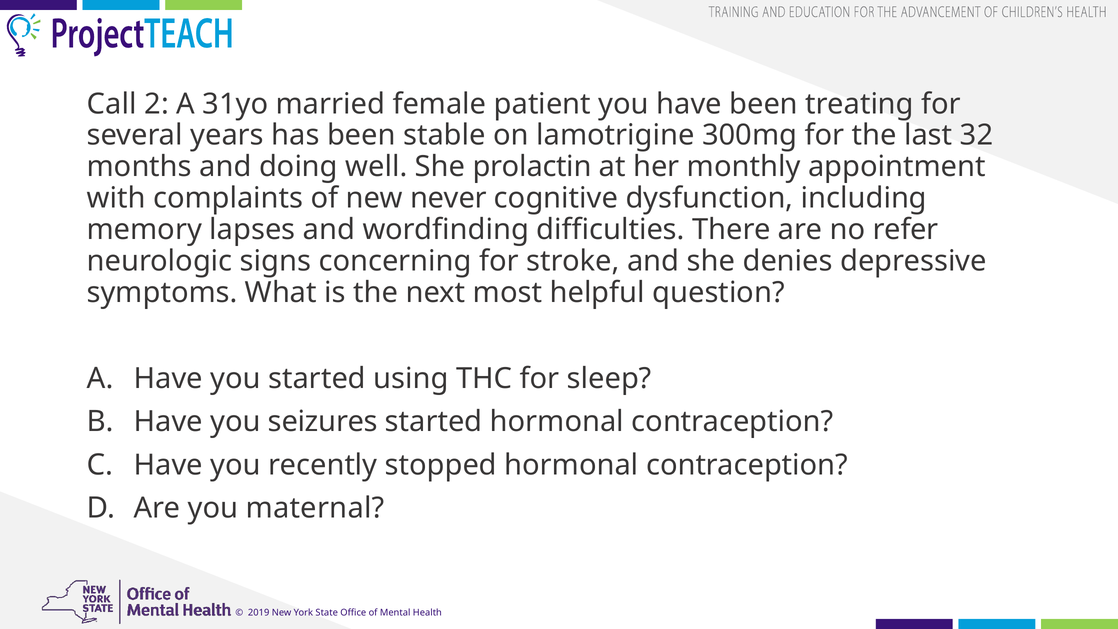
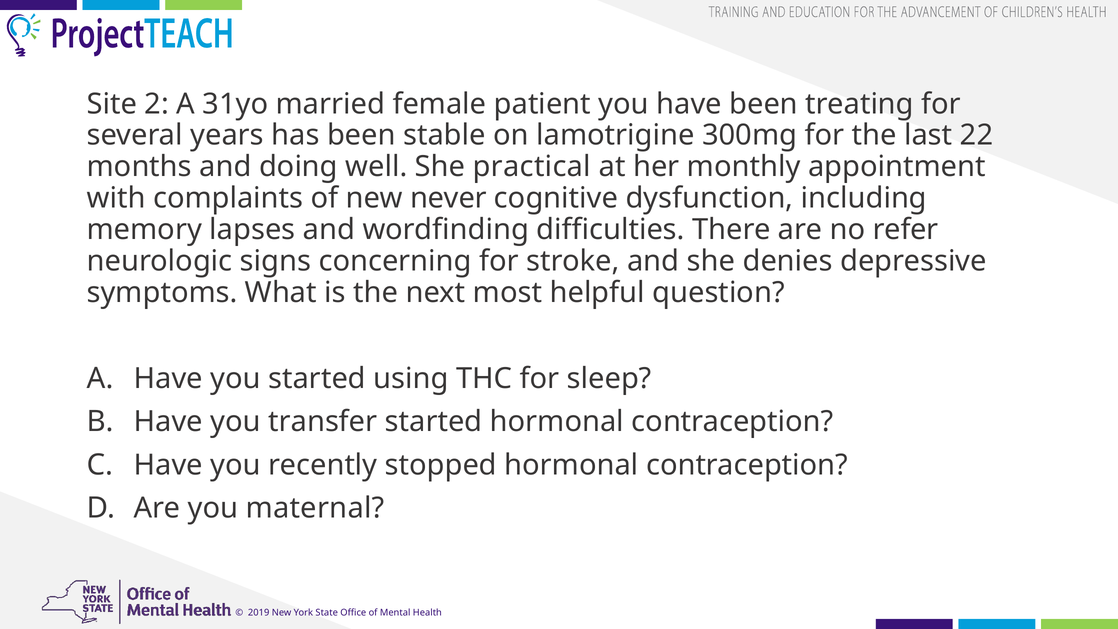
Call: Call -> Site (112, 104)
32: 32 -> 22 (977, 135)
prolactin: prolactin -> practical (532, 167)
seizures: seizures -> transfer (323, 422)
